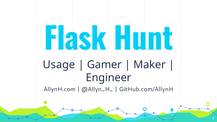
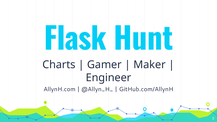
Usage: Usage -> Charts (59, 65)
